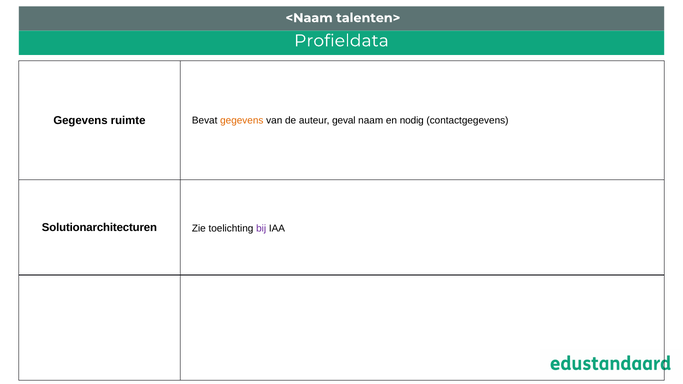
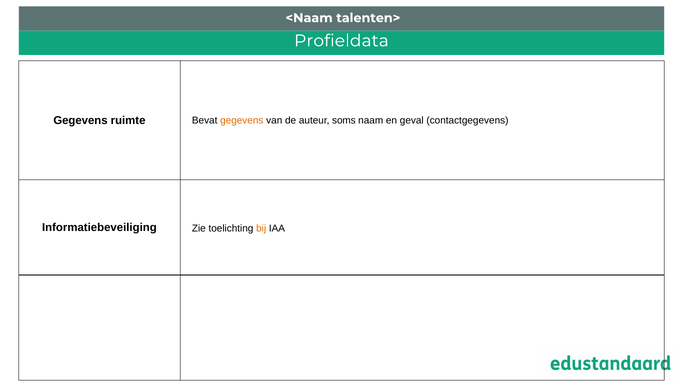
geval: geval -> soms (344, 121)
nodig: nodig -> geval (412, 121)
Solutionarchitecturen: Solutionarchitecturen -> Informatiebeveiliging (99, 228)
bij colour: purple -> orange (261, 229)
